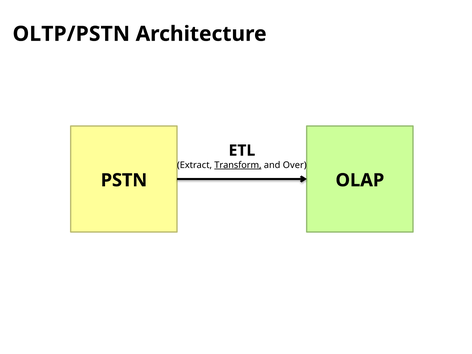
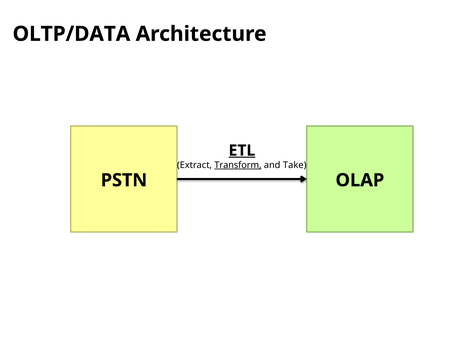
OLTP/PSTN: OLTP/PSTN -> OLTP/DATA (71, 34)
ETL underline: none -> present (242, 151)
Over: Over -> Take (295, 165)
